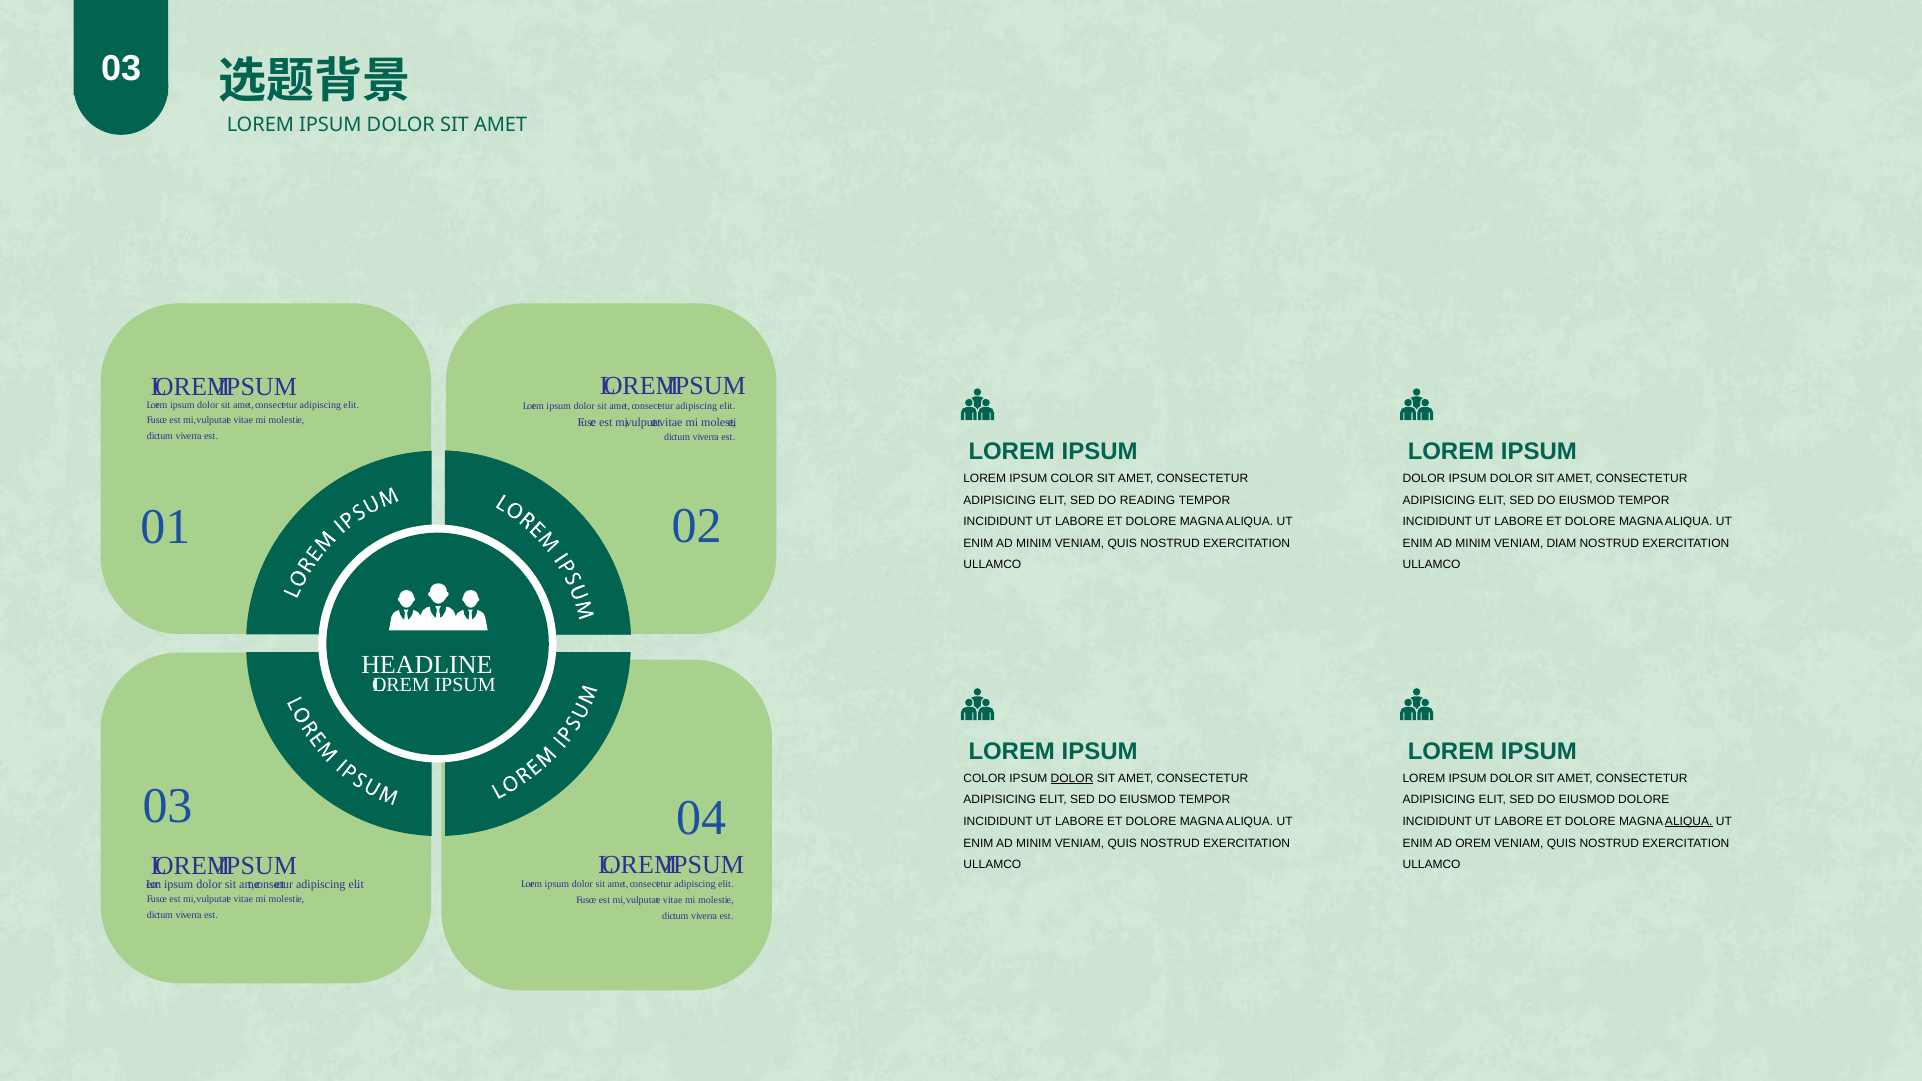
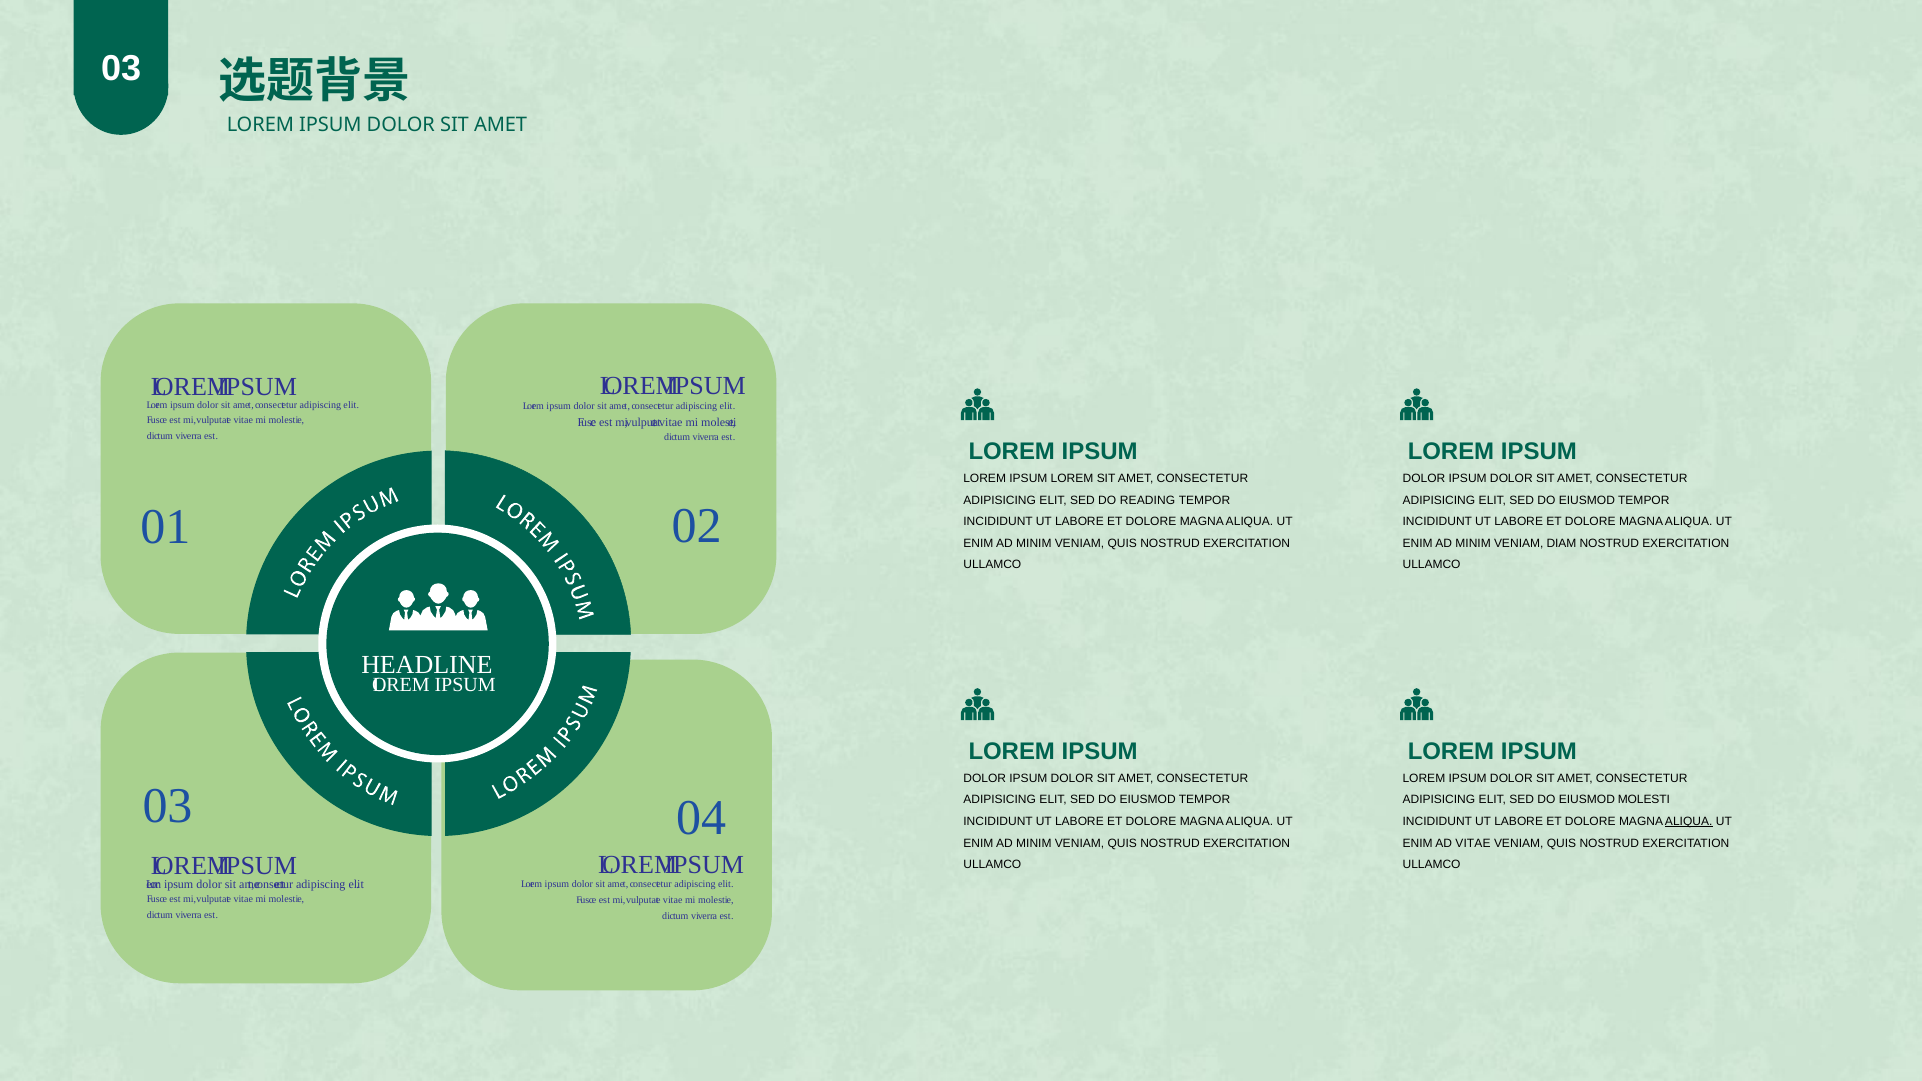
COLOR: COLOR -> LOREM (1072, 479)
COLOR: COLOR -> DOLOR (985, 778)
DOLOR underline: present -> none (1072, 778)
EIUSMOD DOLORE: DOLORE -> MOLESTI (1644, 800)
AD OREM: OREM -> VITAE (1473, 843)
